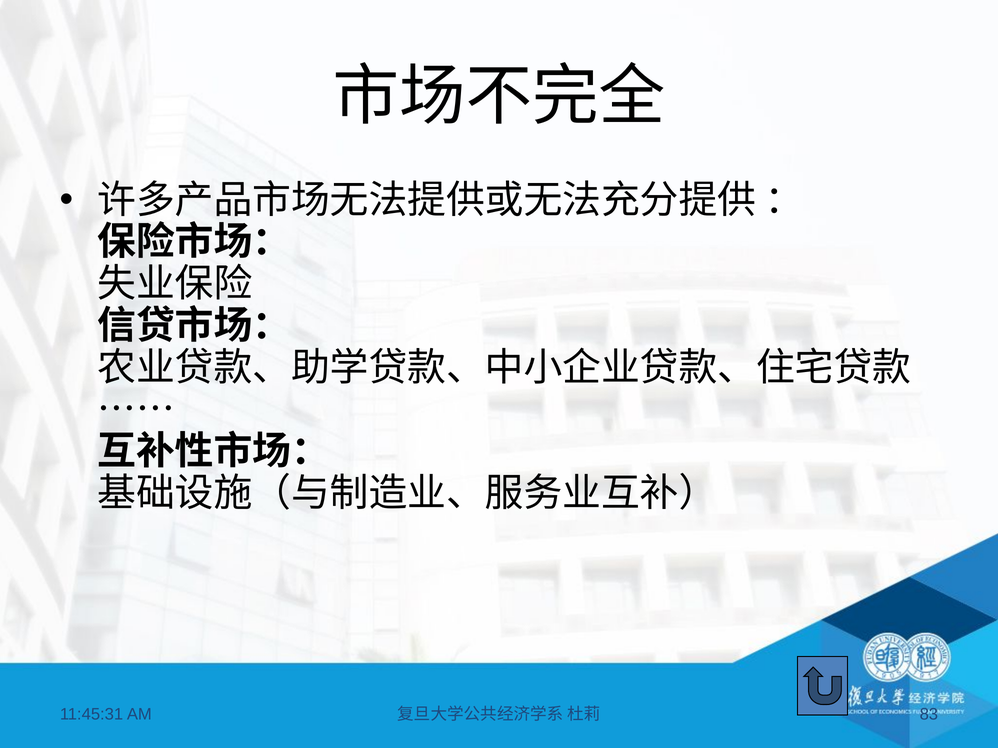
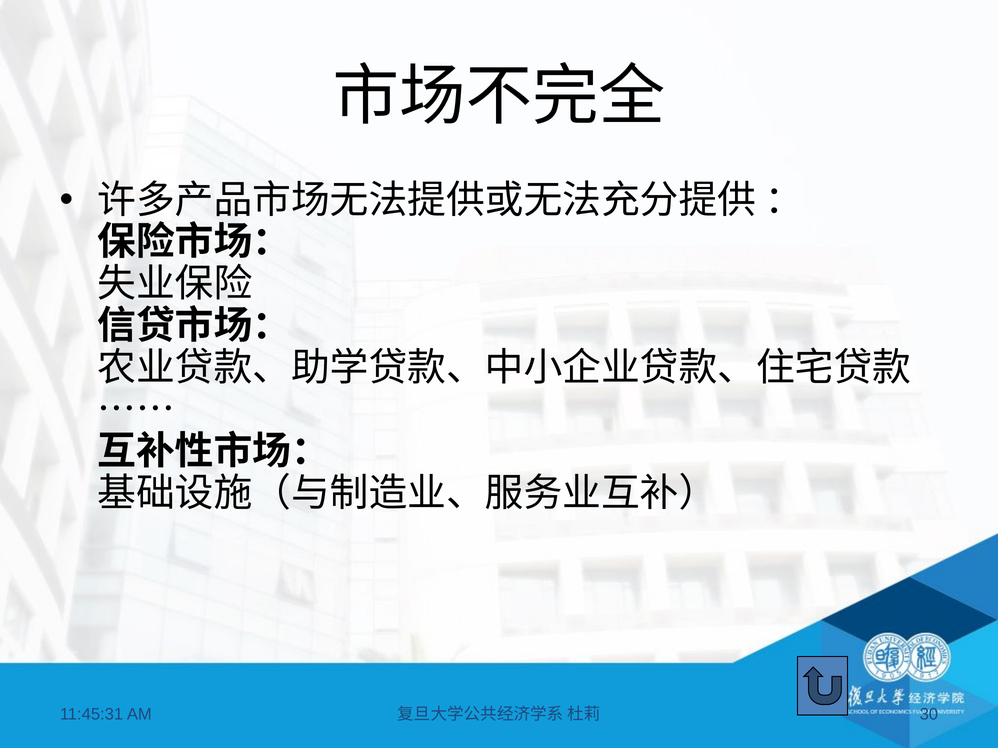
83: 83 -> 30 (929, 715)
